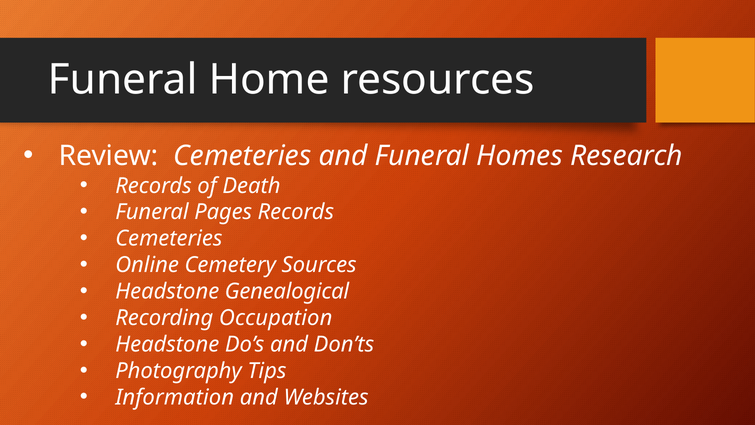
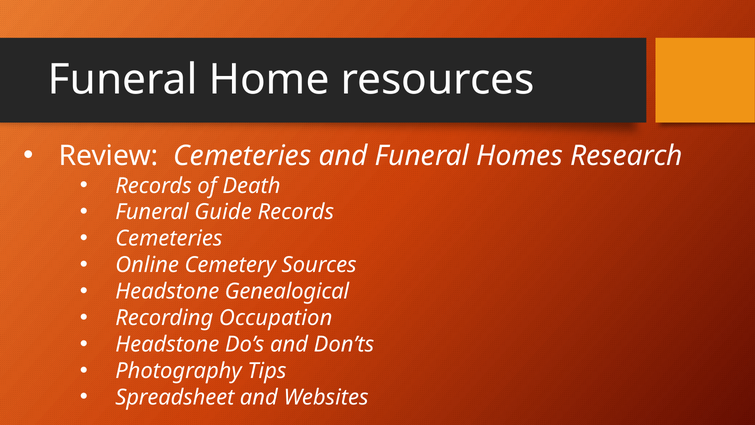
Pages: Pages -> Guide (223, 212)
Information: Information -> Spreadsheet (175, 397)
